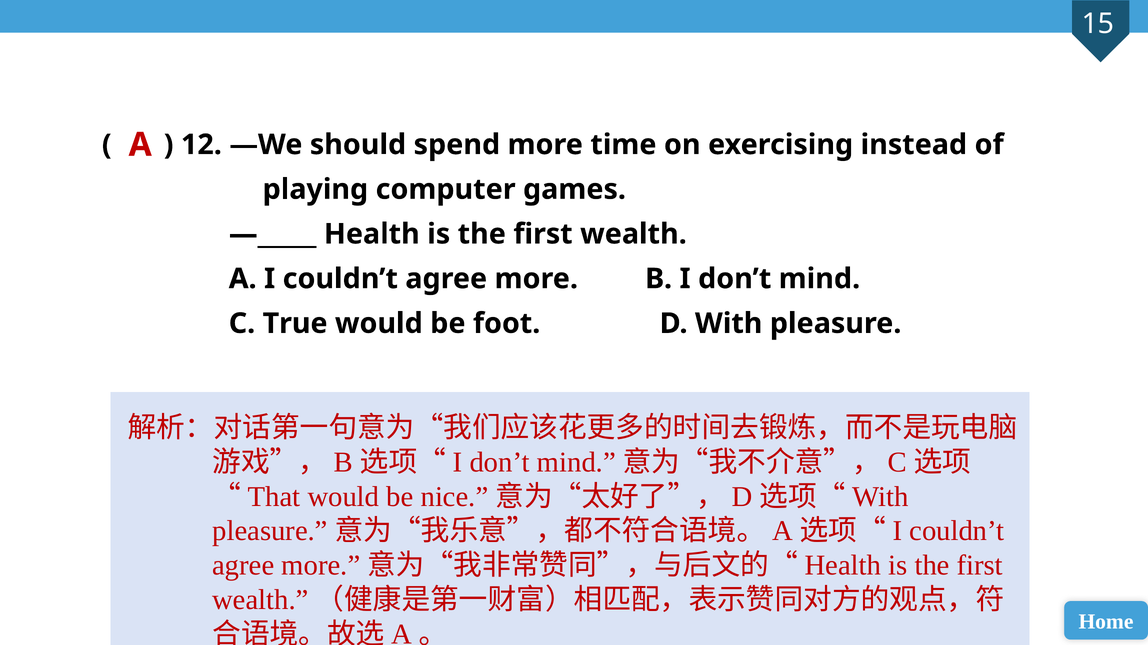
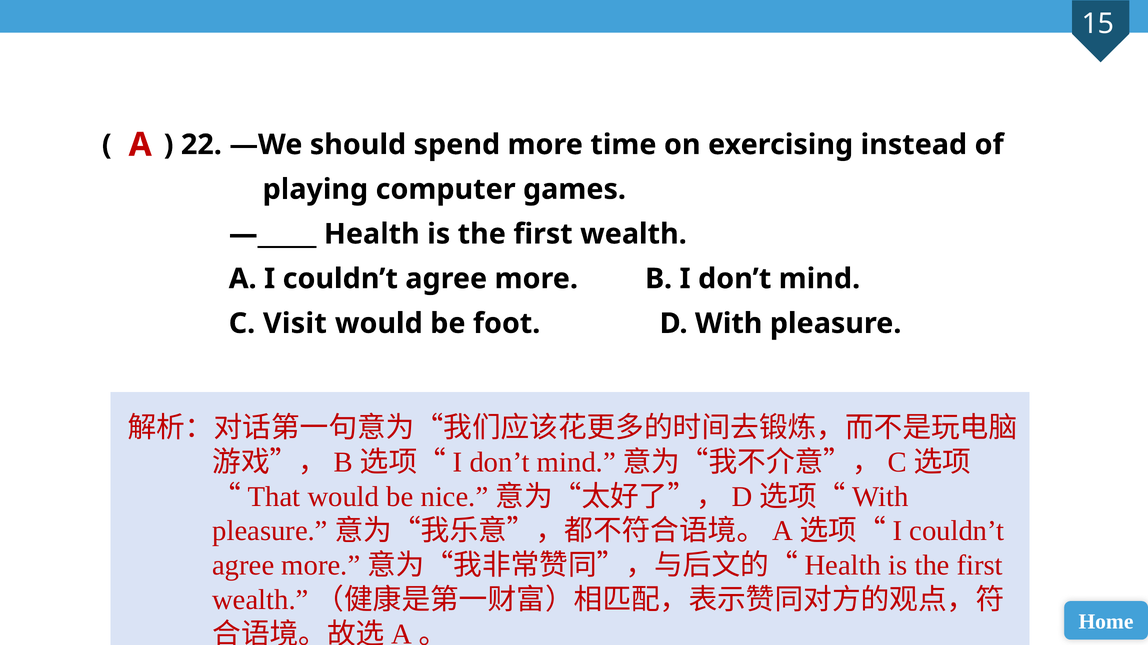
12: 12 -> 22 (201, 145)
True: True -> Visit (295, 324)
